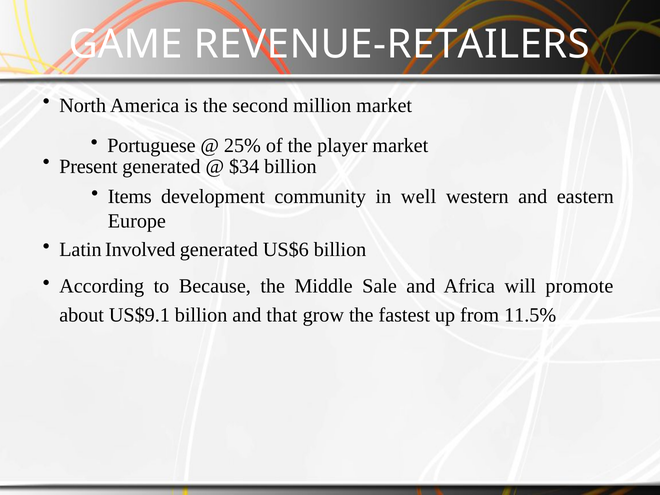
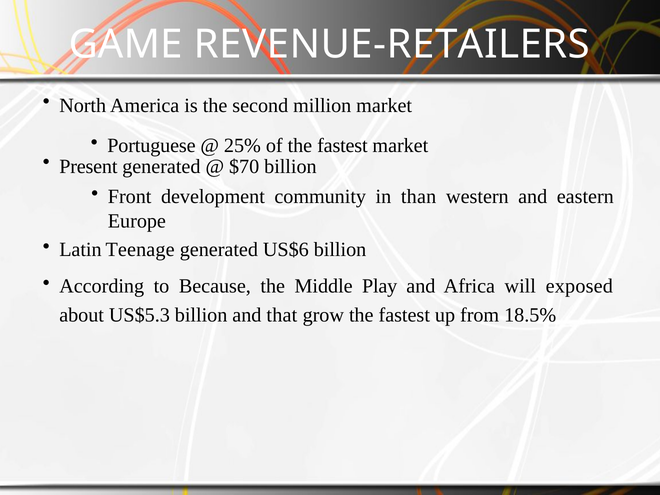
of the player: player -> fastest (342, 146)
$34: $34 -> $70 (244, 167)
Items: Items -> Front (130, 197)
well: well -> than (419, 197)
Involved: Involved -> Teenage (140, 250)
Sale: Sale -> Play (380, 286)
promote: promote -> exposed (579, 286)
US$9.1: US$9.1 -> US$5.3 (139, 315)
11.5%: 11.5% -> 18.5% (530, 315)
